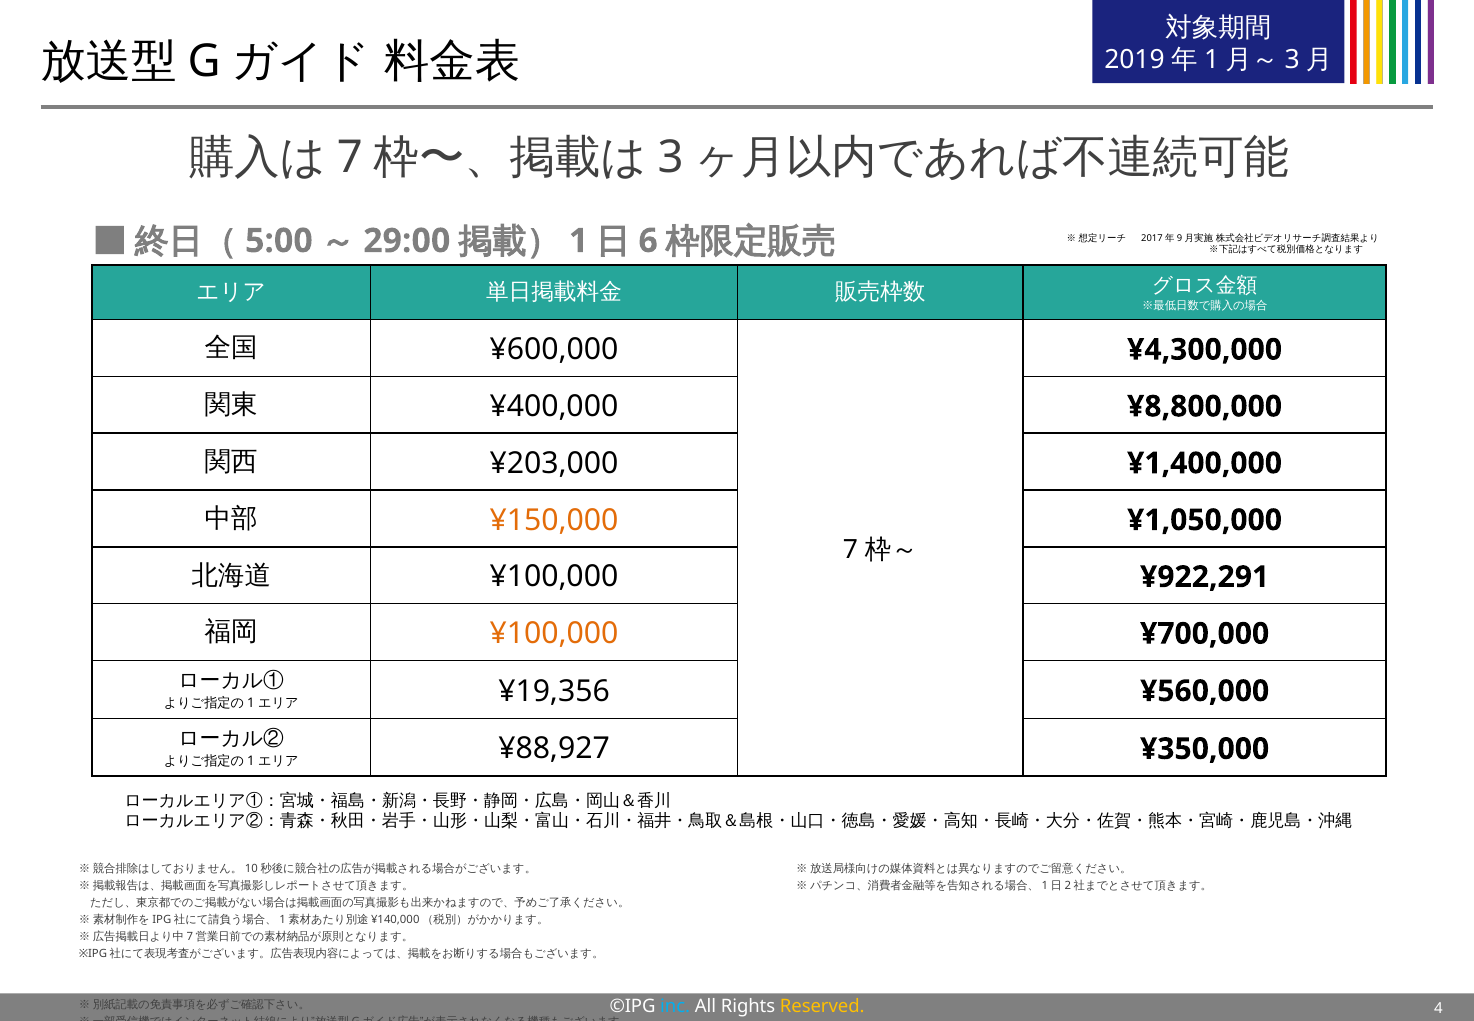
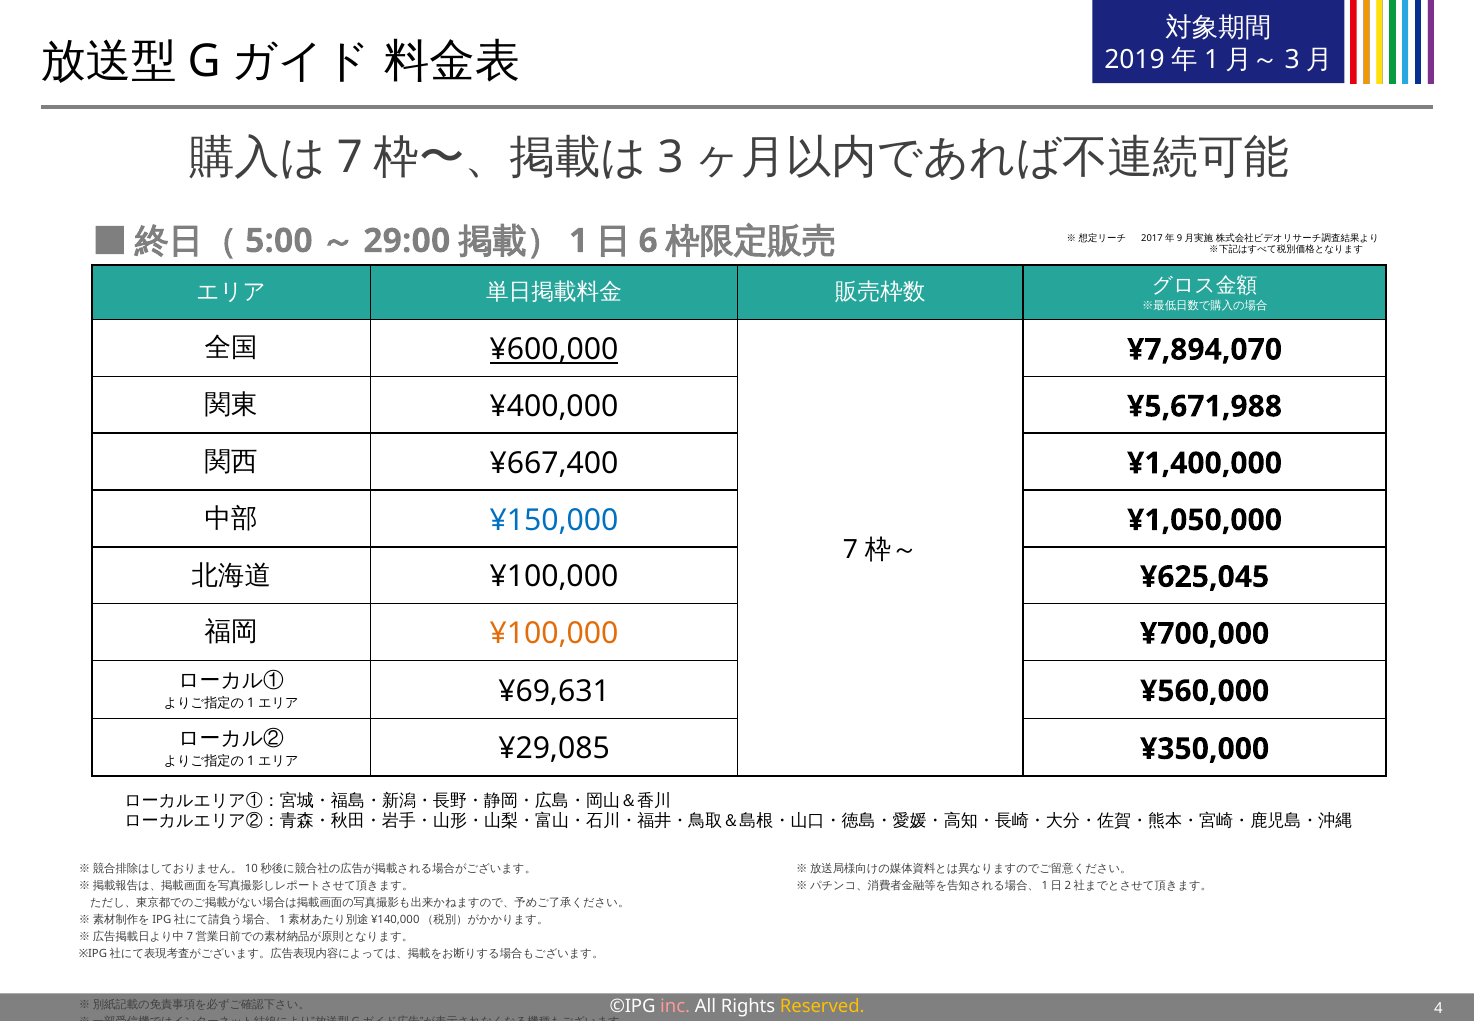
¥600,000 underline: none -> present (554, 350)
¥4,300,000: ¥4,300,000 -> ¥7,894,070 (1205, 350)
¥8,800,000: ¥8,800,000 -> ¥5,671,988 (1205, 406)
¥203,000: ¥203,000 -> ¥667,400 (554, 463)
¥150,000 colour: orange -> blue (554, 520)
¥922,291: ¥922,291 -> ¥625,045 (1205, 577)
¥19,356: ¥19,356 -> ¥69,631 (554, 691)
¥88,927: ¥88,927 -> ¥29,085 (554, 749)
inc colour: light blue -> pink (675, 1006)
